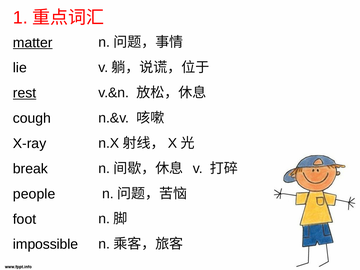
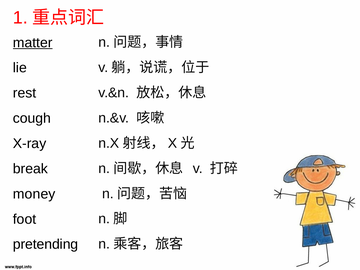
rest underline: present -> none (25, 93)
people: people -> money (34, 194)
impossible: impossible -> pretending (46, 244)
